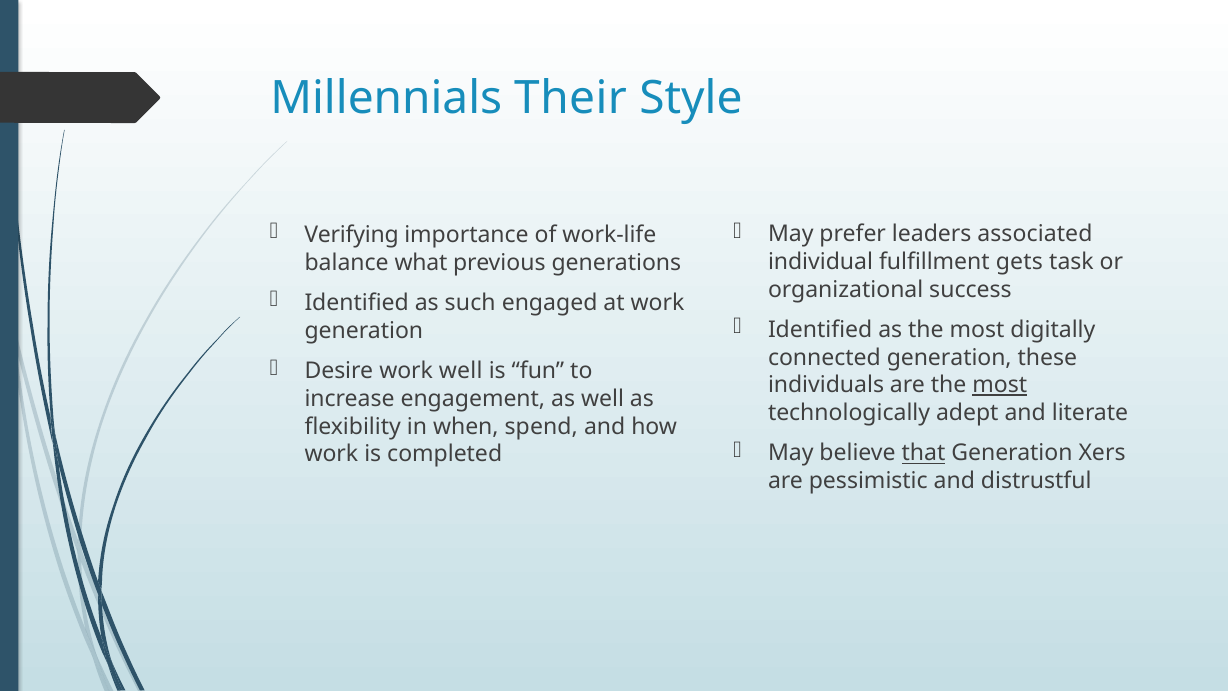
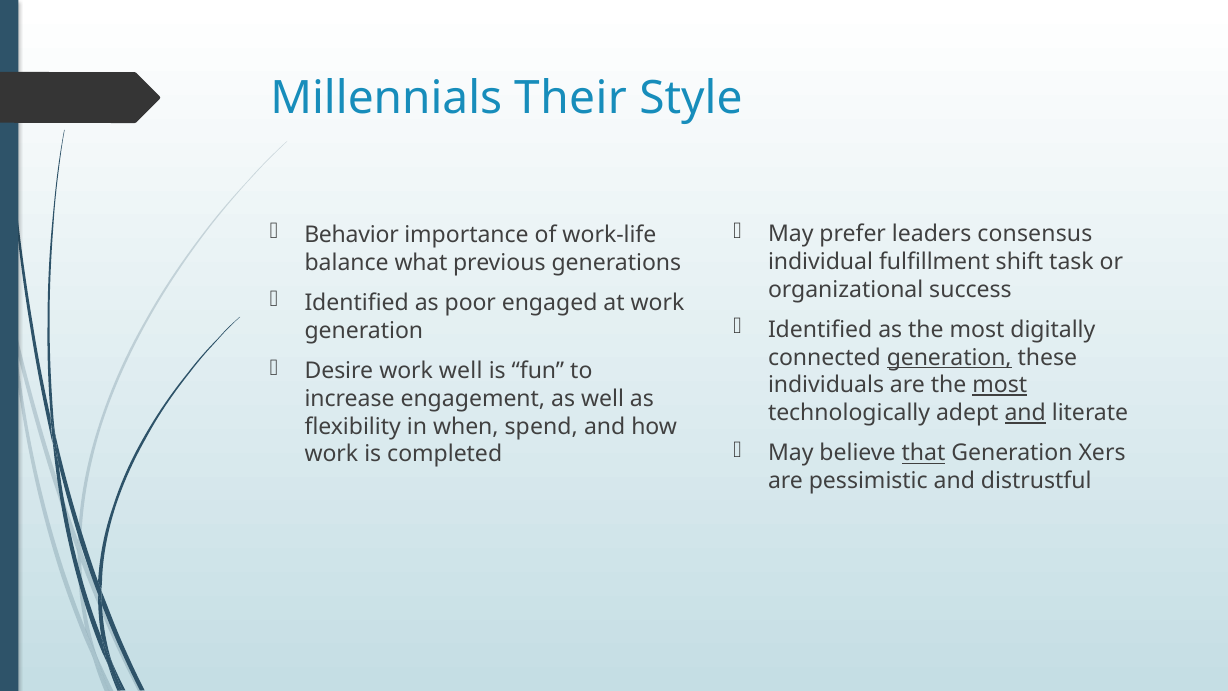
associated: associated -> consensus (1035, 234)
Verifying: Verifying -> Behavior (352, 235)
gets: gets -> shift (1019, 262)
such: such -> poor (470, 303)
generation underline: none -> present (949, 357)
and underline: none -> present (1025, 413)
